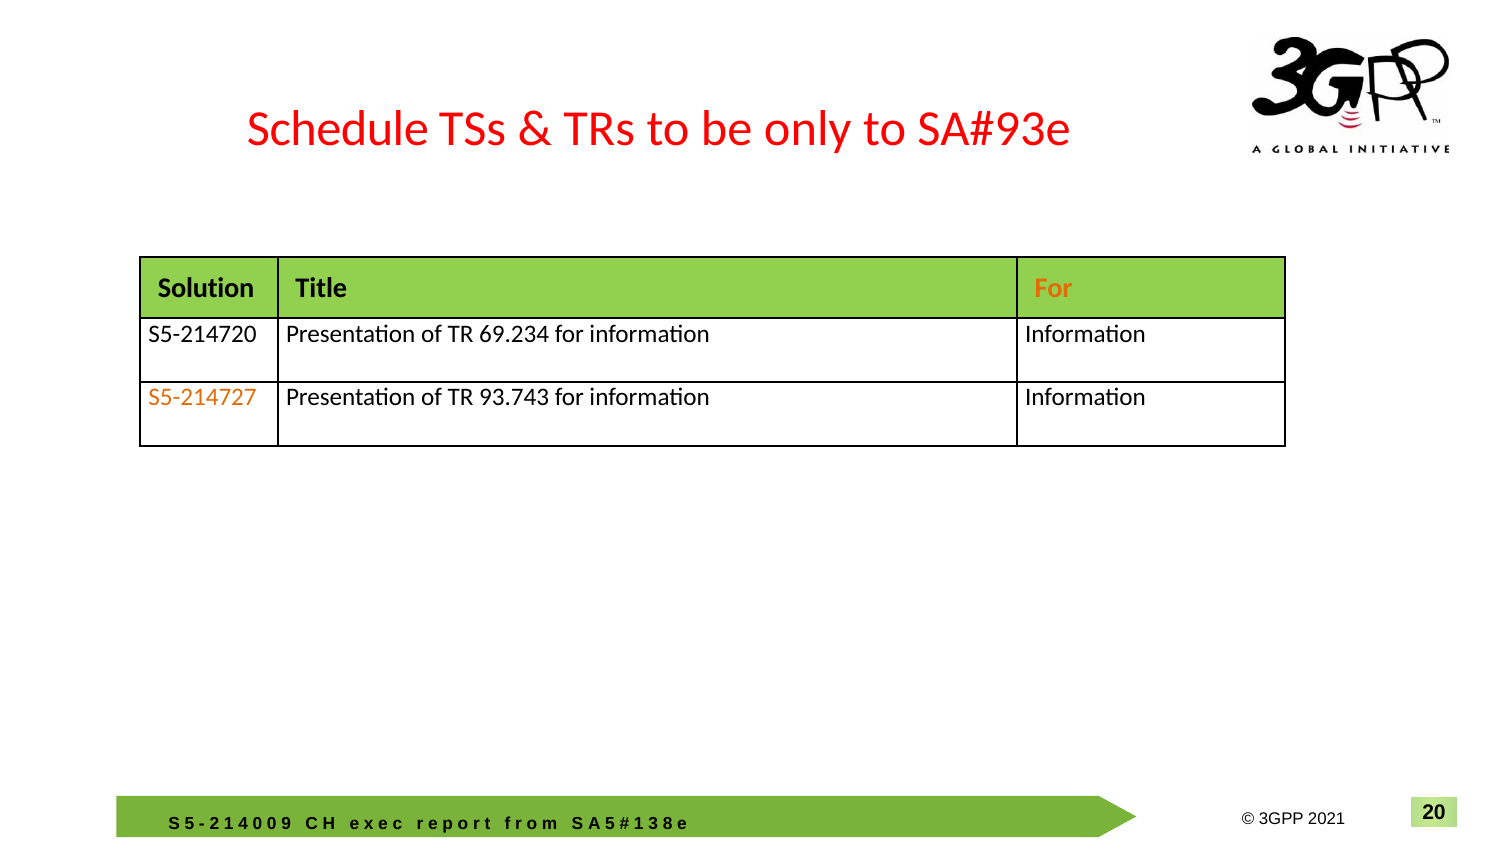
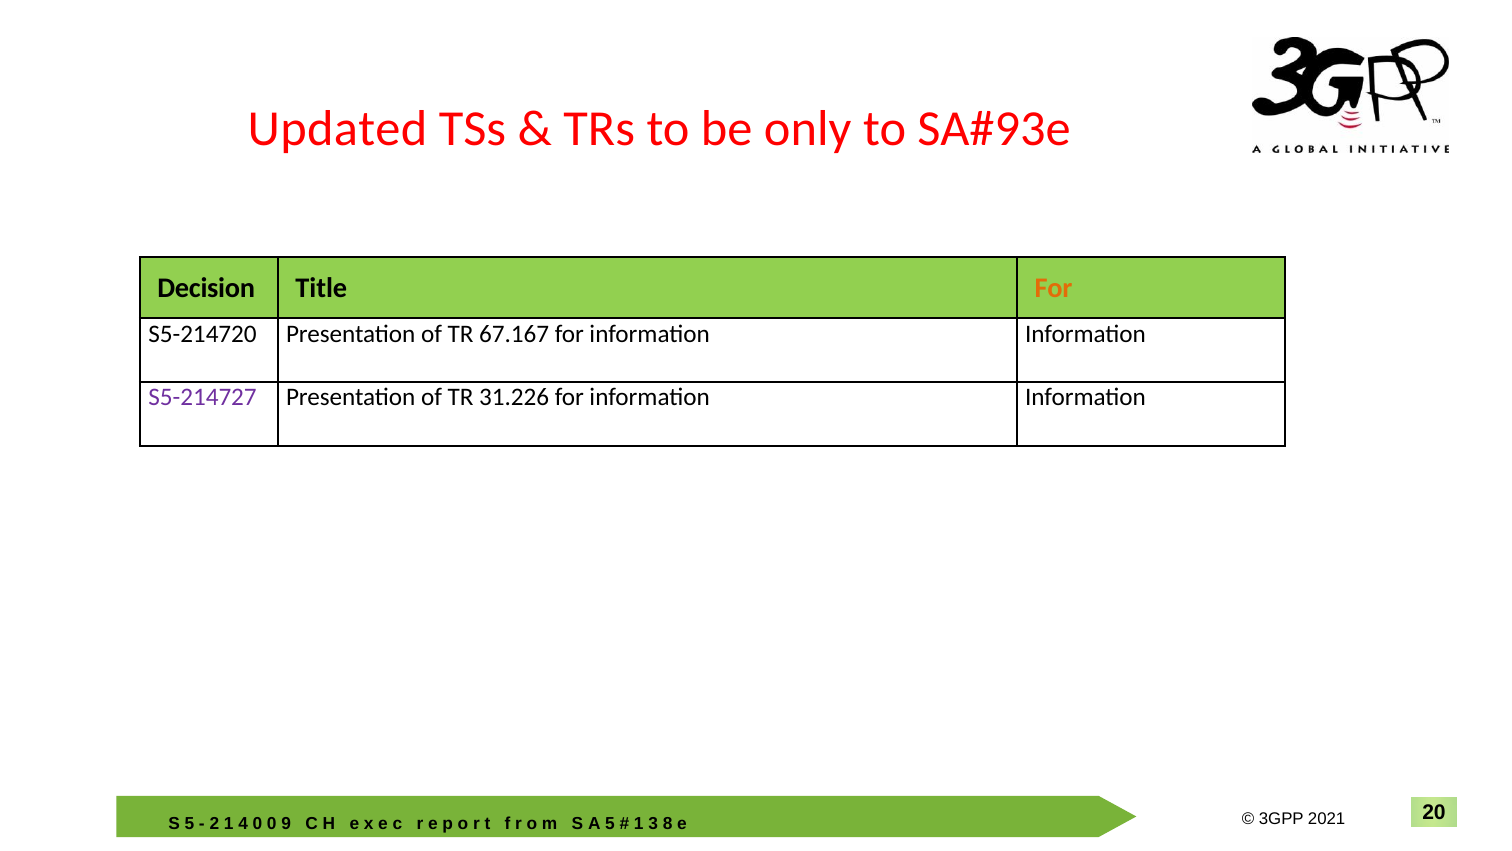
Schedule: Schedule -> Updated (337, 129)
Solution: Solution -> Decision (206, 288)
69.234: 69.234 -> 67.167 (514, 334)
S5-214727 colour: orange -> purple (203, 397)
93.743: 93.743 -> 31.226 (514, 397)
